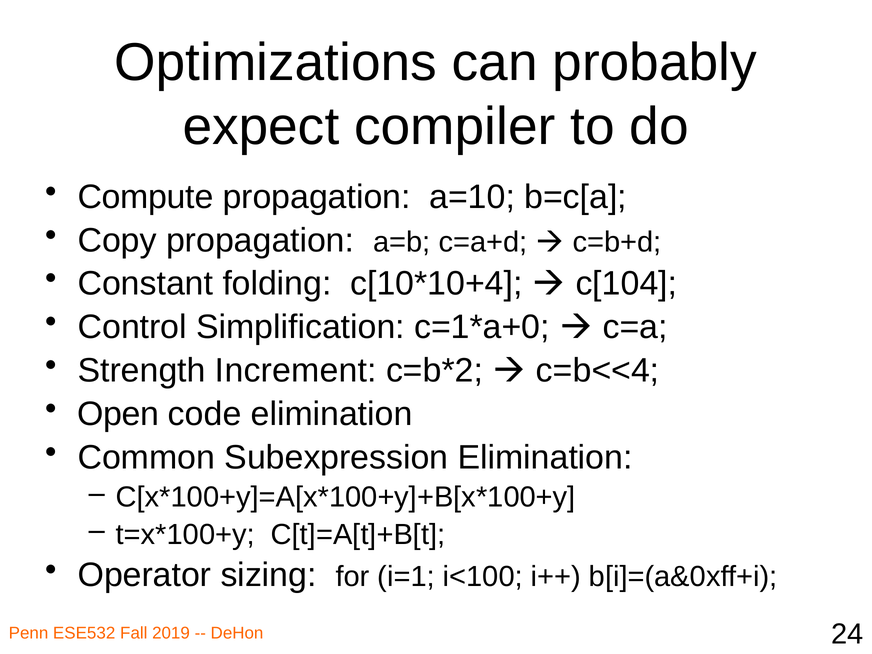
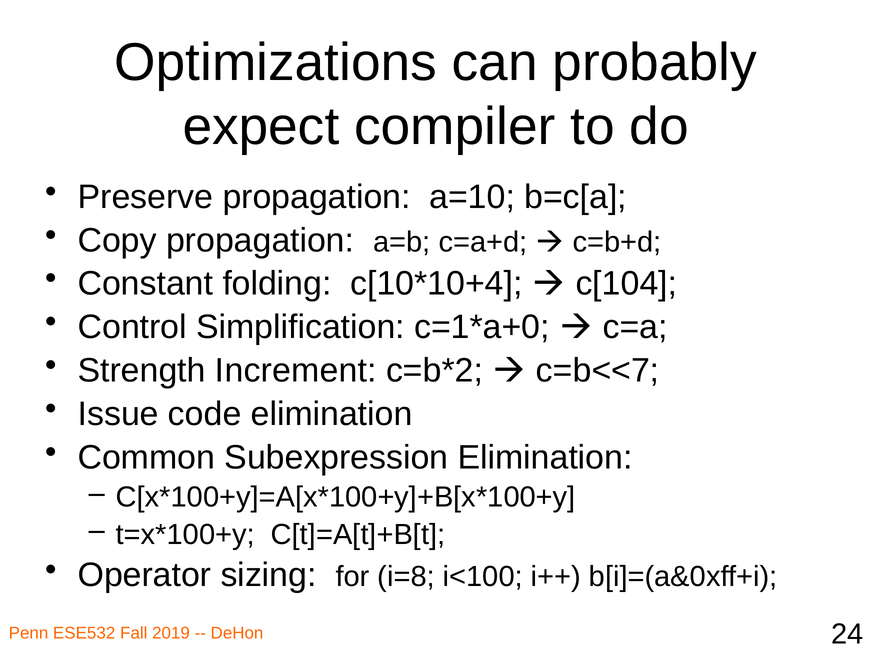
Compute: Compute -> Preserve (145, 197)
c=b<<4: c=b<<4 -> c=b<<7 (598, 371)
Open: Open -> Issue (118, 414)
i=1: i=1 -> i=8 (406, 577)
